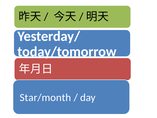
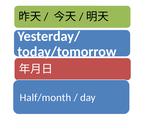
Star/month: Star/month -> Half/month (45, 97)
